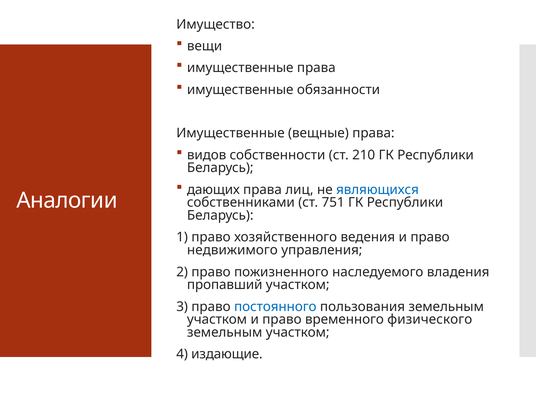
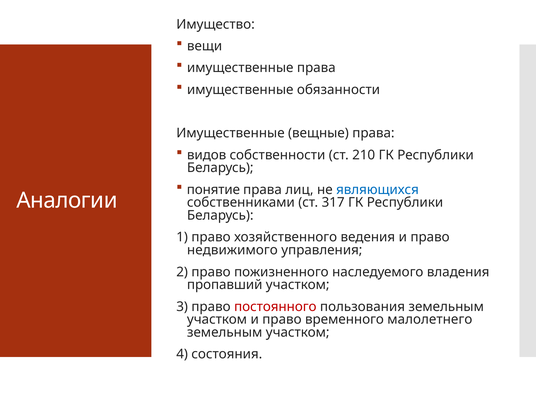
дающих: дающих -> понятие (213, 190)
751: 751 -> 317 (333, 203)
постоянного colour: blue -> red (275, 307)
физического: физического -> малолетнего (430, 319)
издающие: издающие -> состояния (227, 354)
